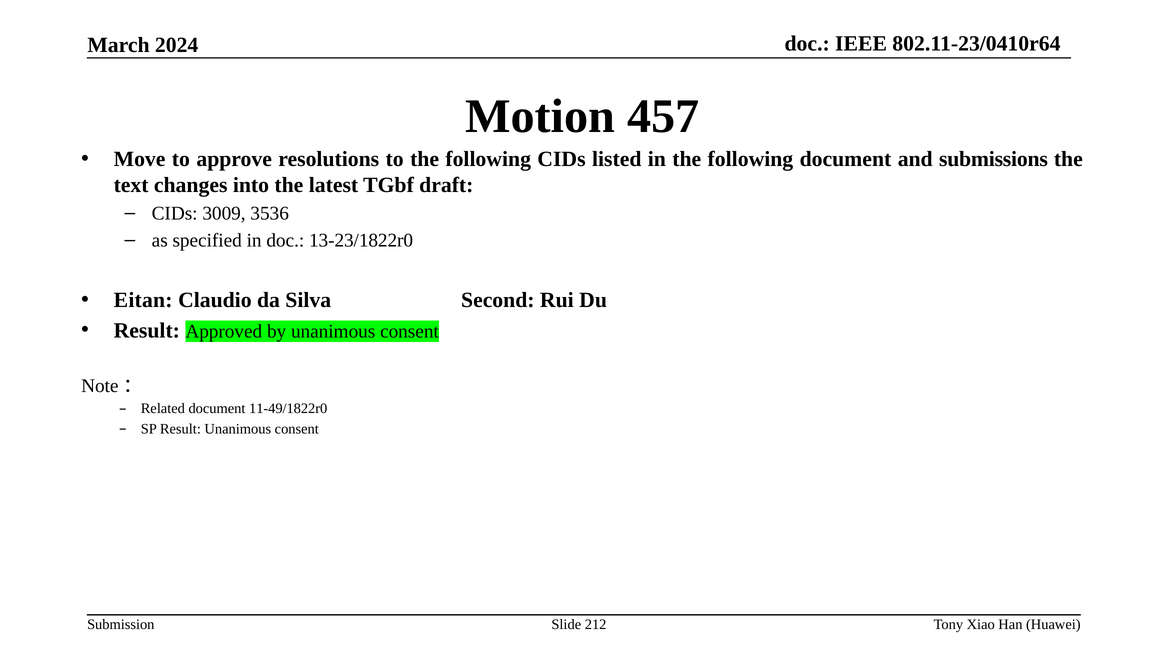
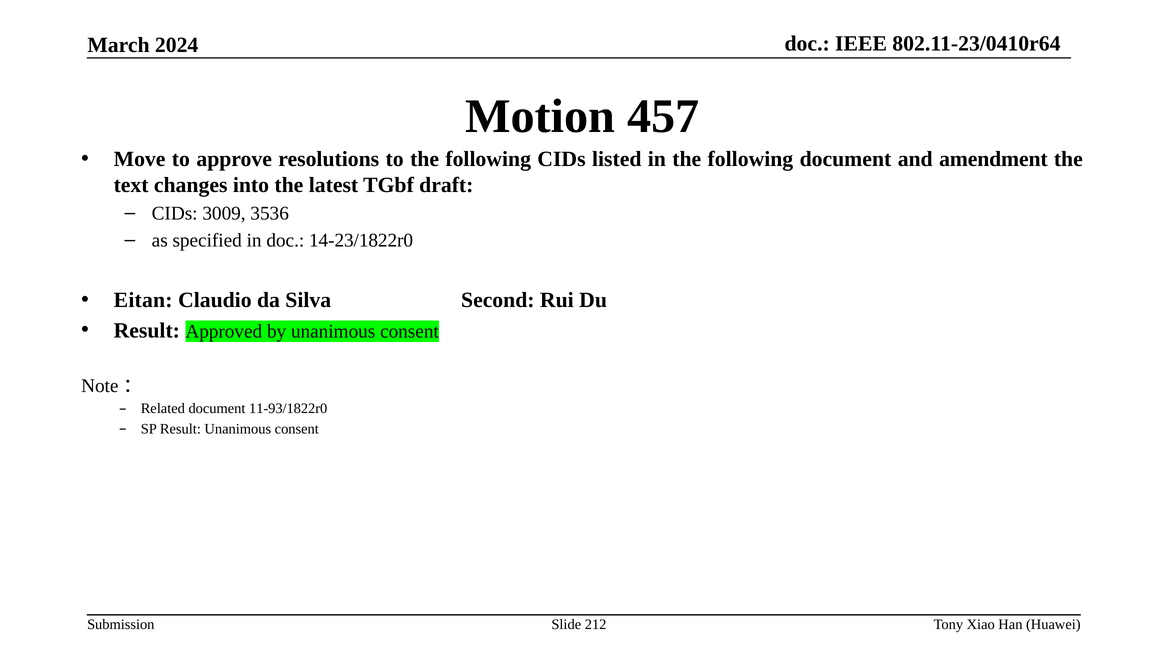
submissions: submissions -> amendment (993, 159)
13-23/1822r0: 13-23/1822r0 -> 14-23/1822r0 (361, 241)
11-49/1822r0: 11-49/1822r0 -> 11-93/1822r0 (288, 409)
